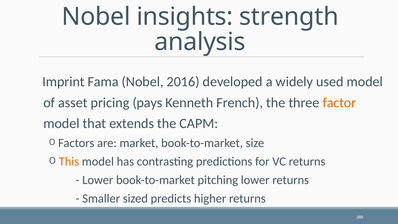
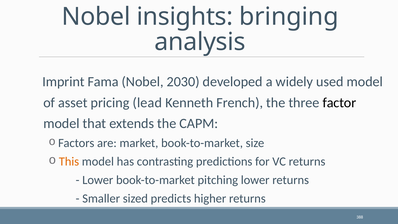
strength: strength -> bringing (289, 17)
2016: 2016 -> 2030 (183, 82)
pays: pays -> lead (147, 103)
factor colour: orange -> black (339, 103)
